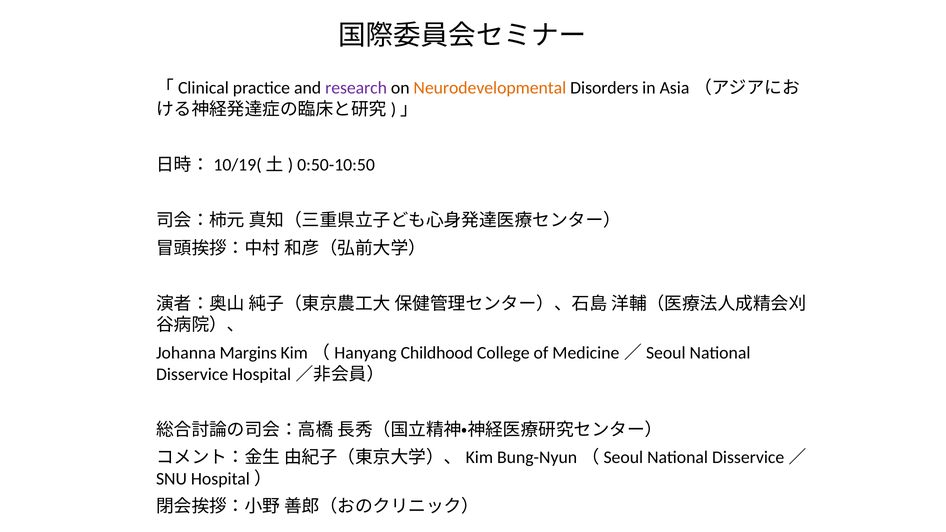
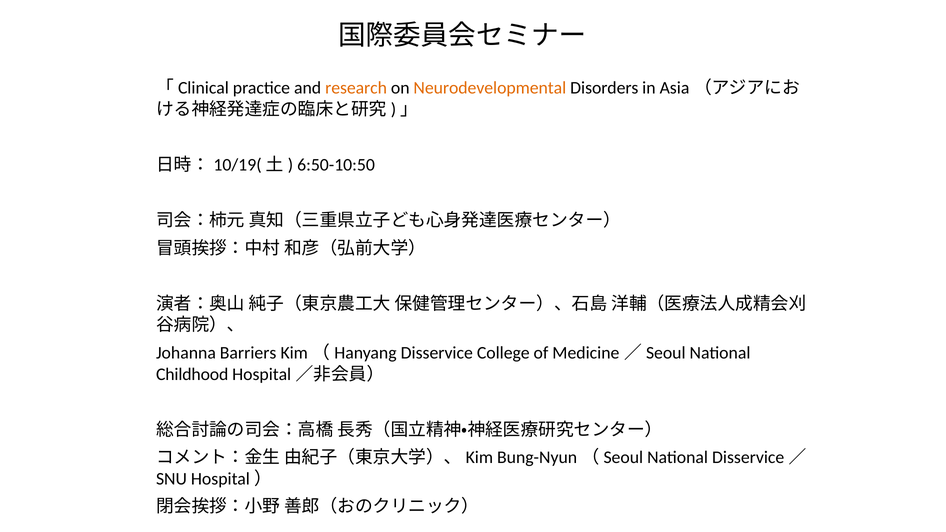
research colour: purple -> orange (356, 88)
0:50-10:50: 0:50-10:50 -> 6:50-10:50 (336, 165)
Margins: Margins -> Barriers (248, 353)
Childhood: Childhood -> Disservice (437, 353)
Disservice: Disservice -> Childhood (192, 374)
